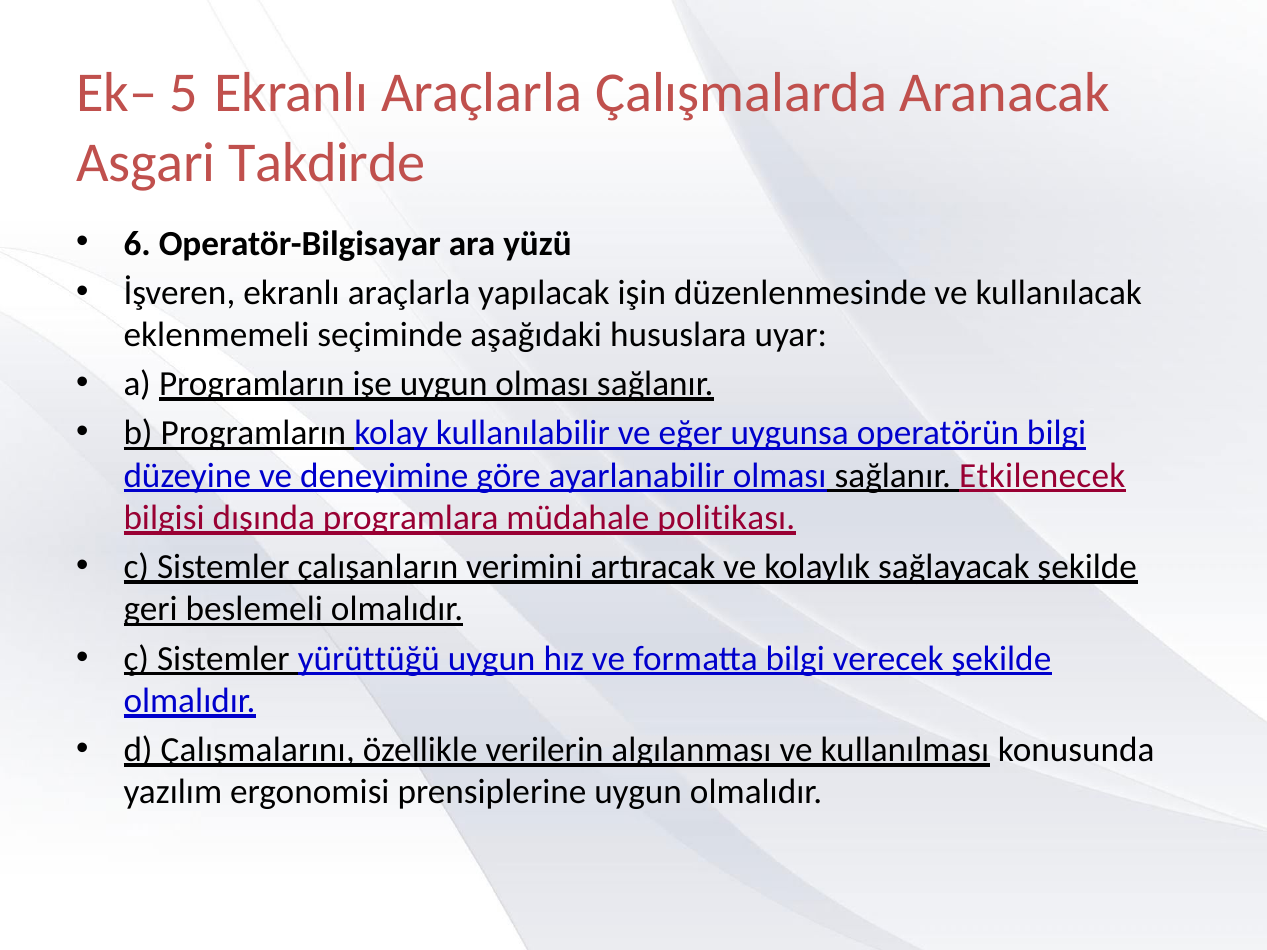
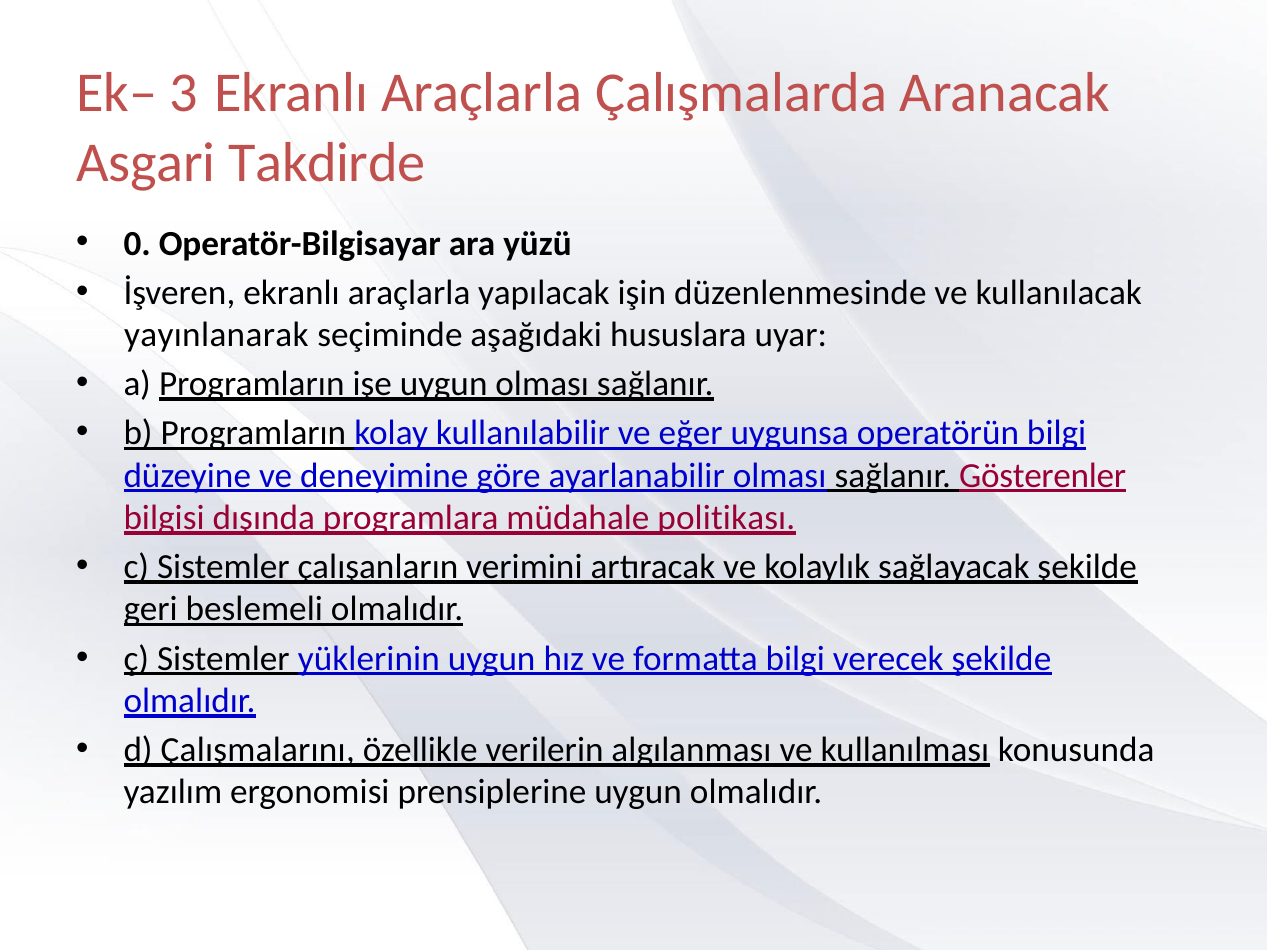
5: 5 -> 3 (184, 93)
6: 6 -> 0 (137, 243)
eklenmemeli: eklenmemeli -> yayınlanarak (216, 335)
Etkilenecek: Etkilenecek -> Gösterenler (1043, 476)
yürüttüğü: yürüttüğü -> yüklerinin (369, 659)
